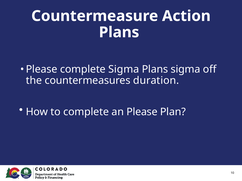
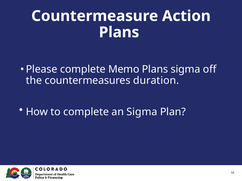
complete Sigma: Sigma -> Memo (124, 70)
an Please: Please -> Sigma (142, 112)
